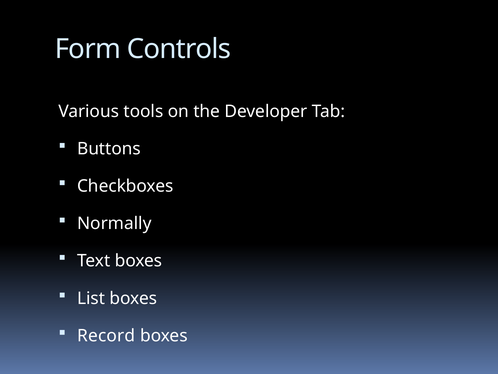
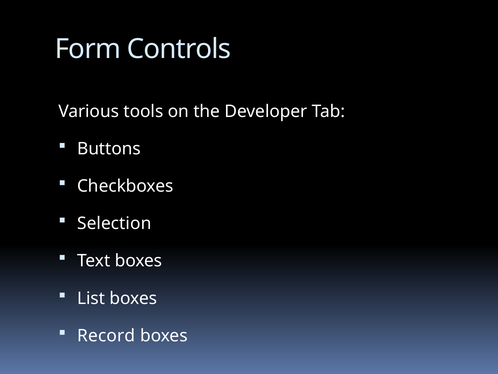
Normally: Normally -> Selection (114, 223)
